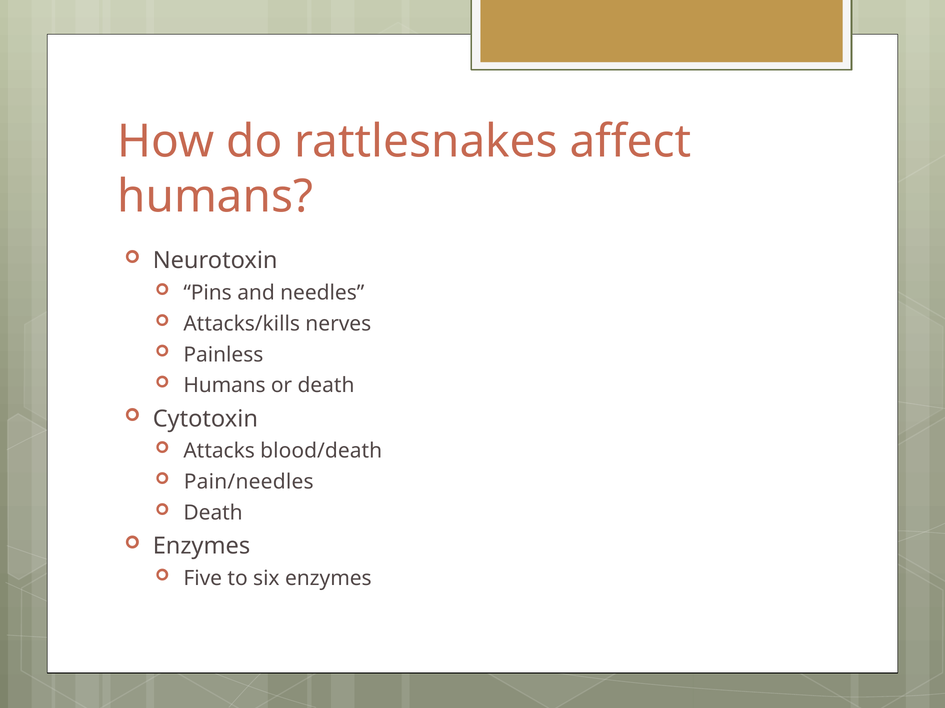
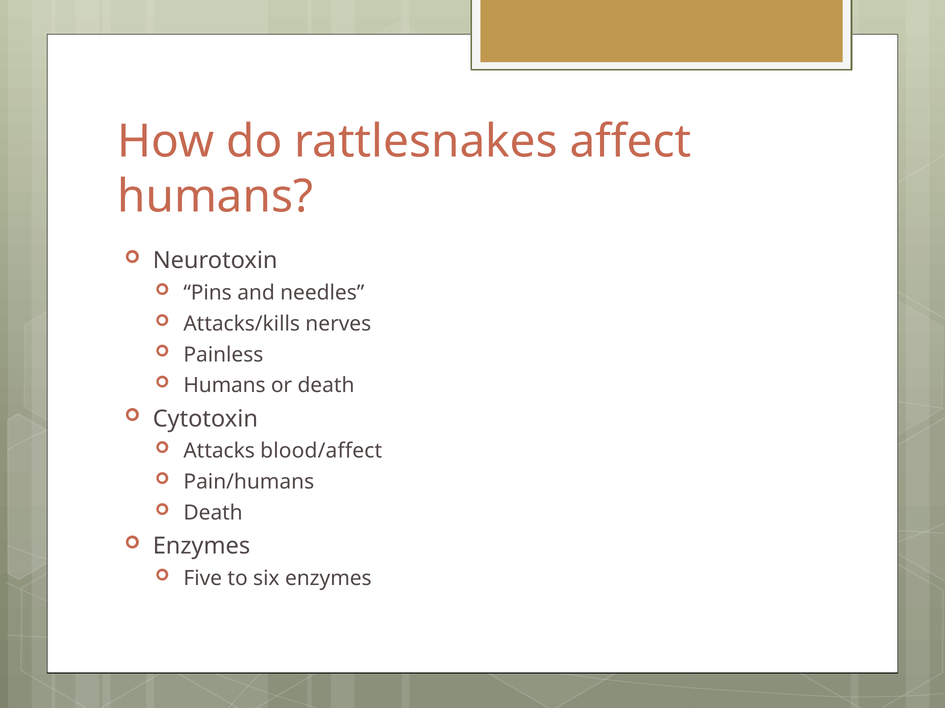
blood/death: blood/death -> blood/affect (321, 452)
Pain/needles: Pain/needles -> Pain/humans (249, 482)
